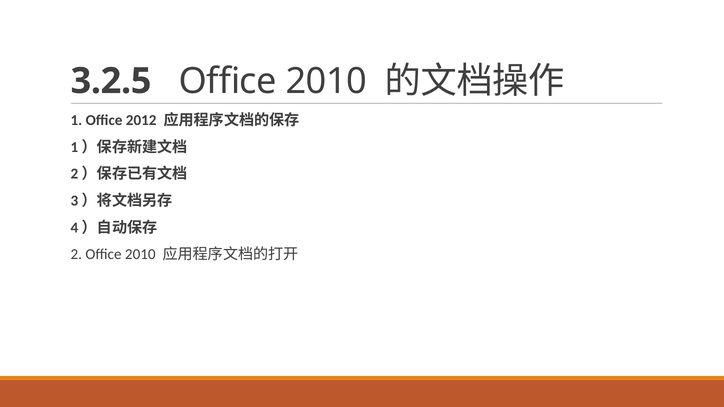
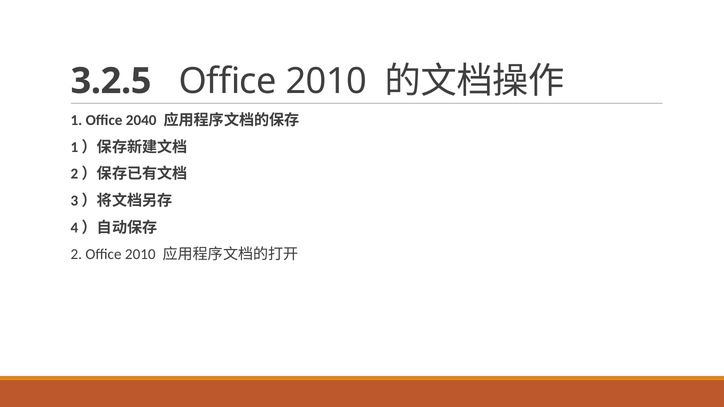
2012: 2012 -> 2040 (141, 120)
